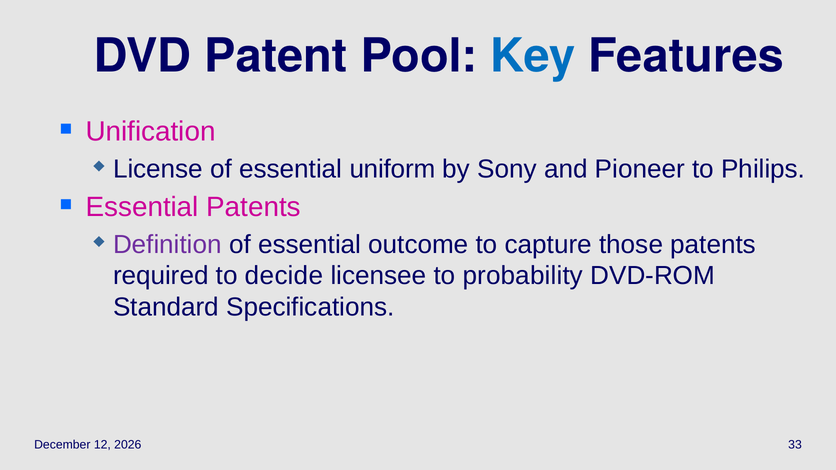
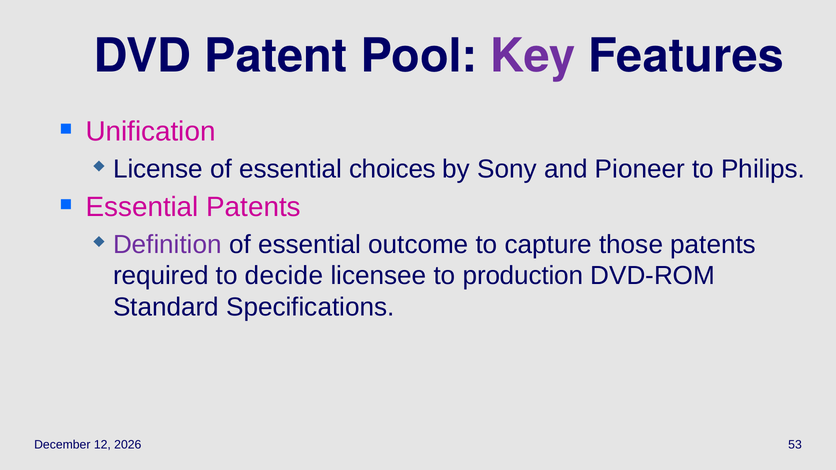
Key colour: blue -> purple (533, 56)
uniform: uniform -> choices (393, 169)
probability: probability -> production (523, 276)
33: 33 -> 53 (795, 445)
